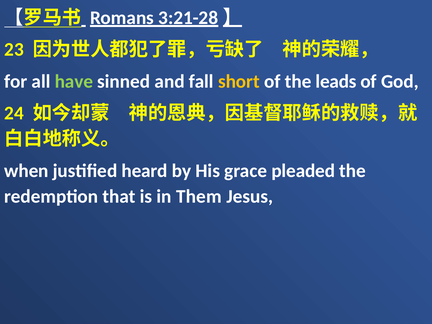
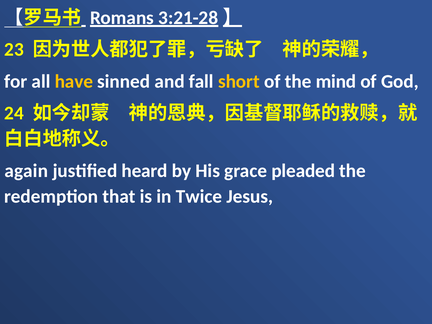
have colour: light green -> yellow (74, 81)
leads: leads -> mind (336, 81)
when: when -> again (26, 171)
Them: Them -> Twice (199, 197)
